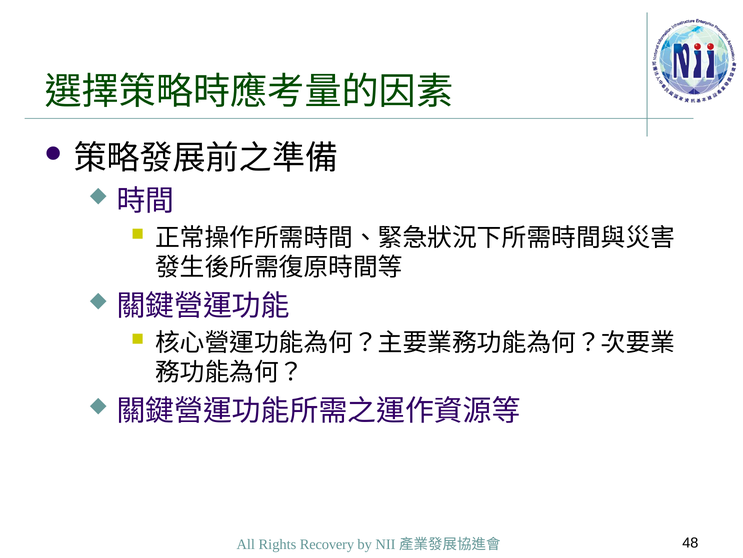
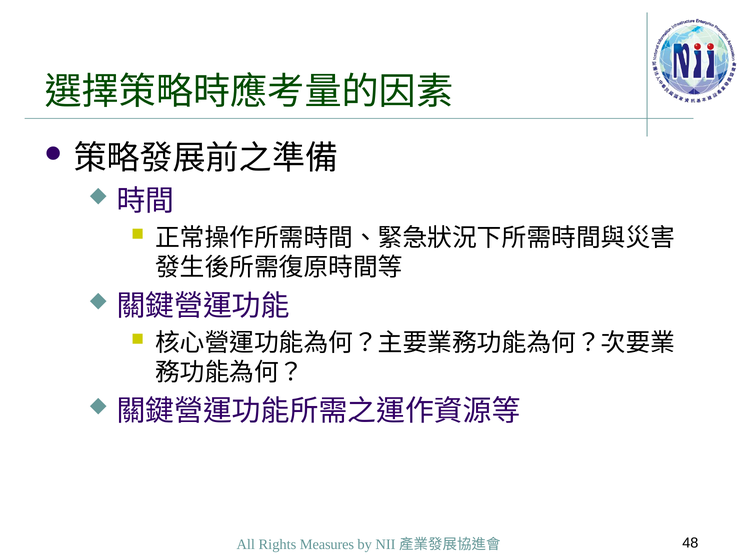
Recovery: Recovery -> Measures (327, 544)
